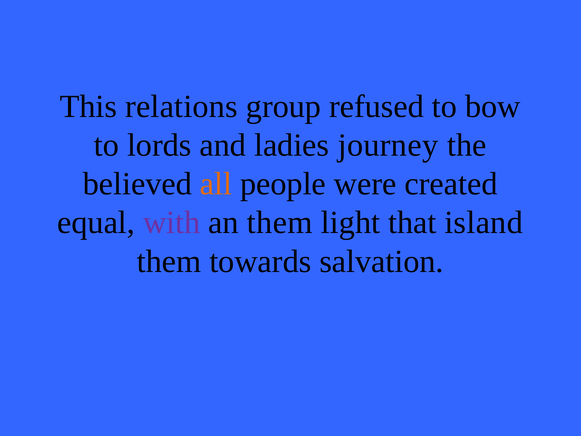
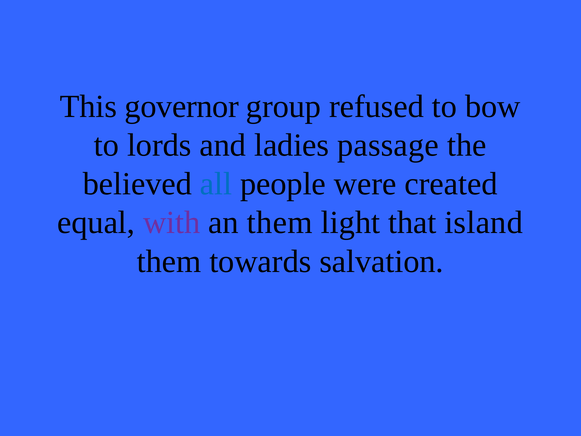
relations: relations -> governor (182, 106)
journey: journey -> passage (388, 145)
all colour: orange -> blue (216, 184)
